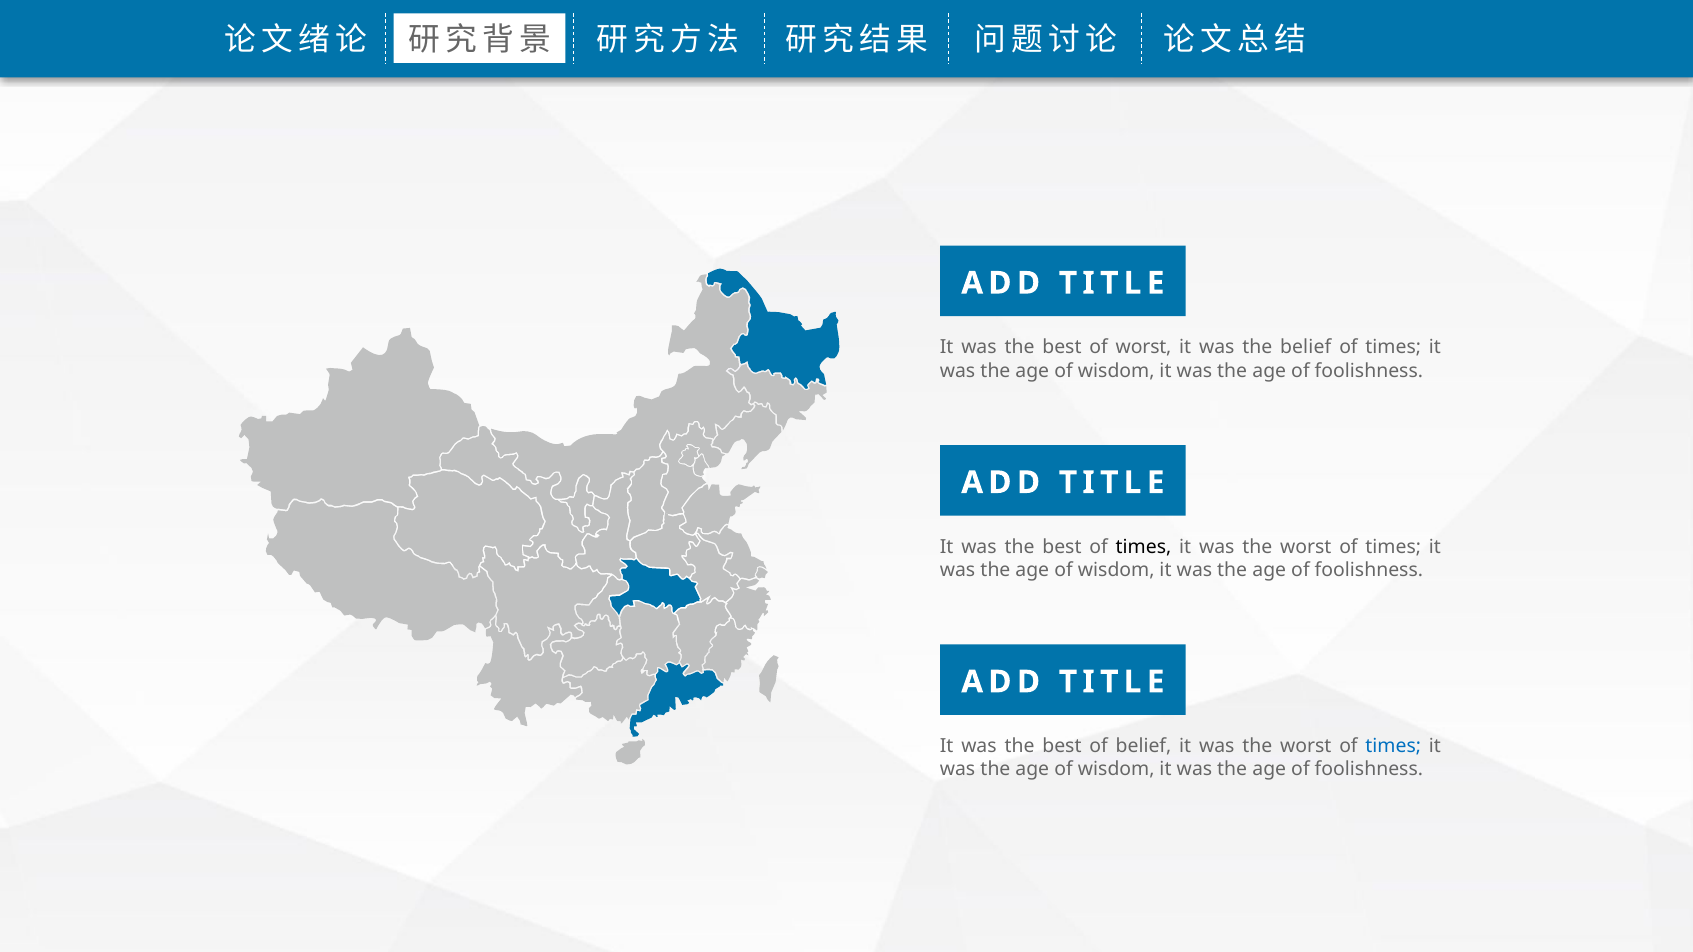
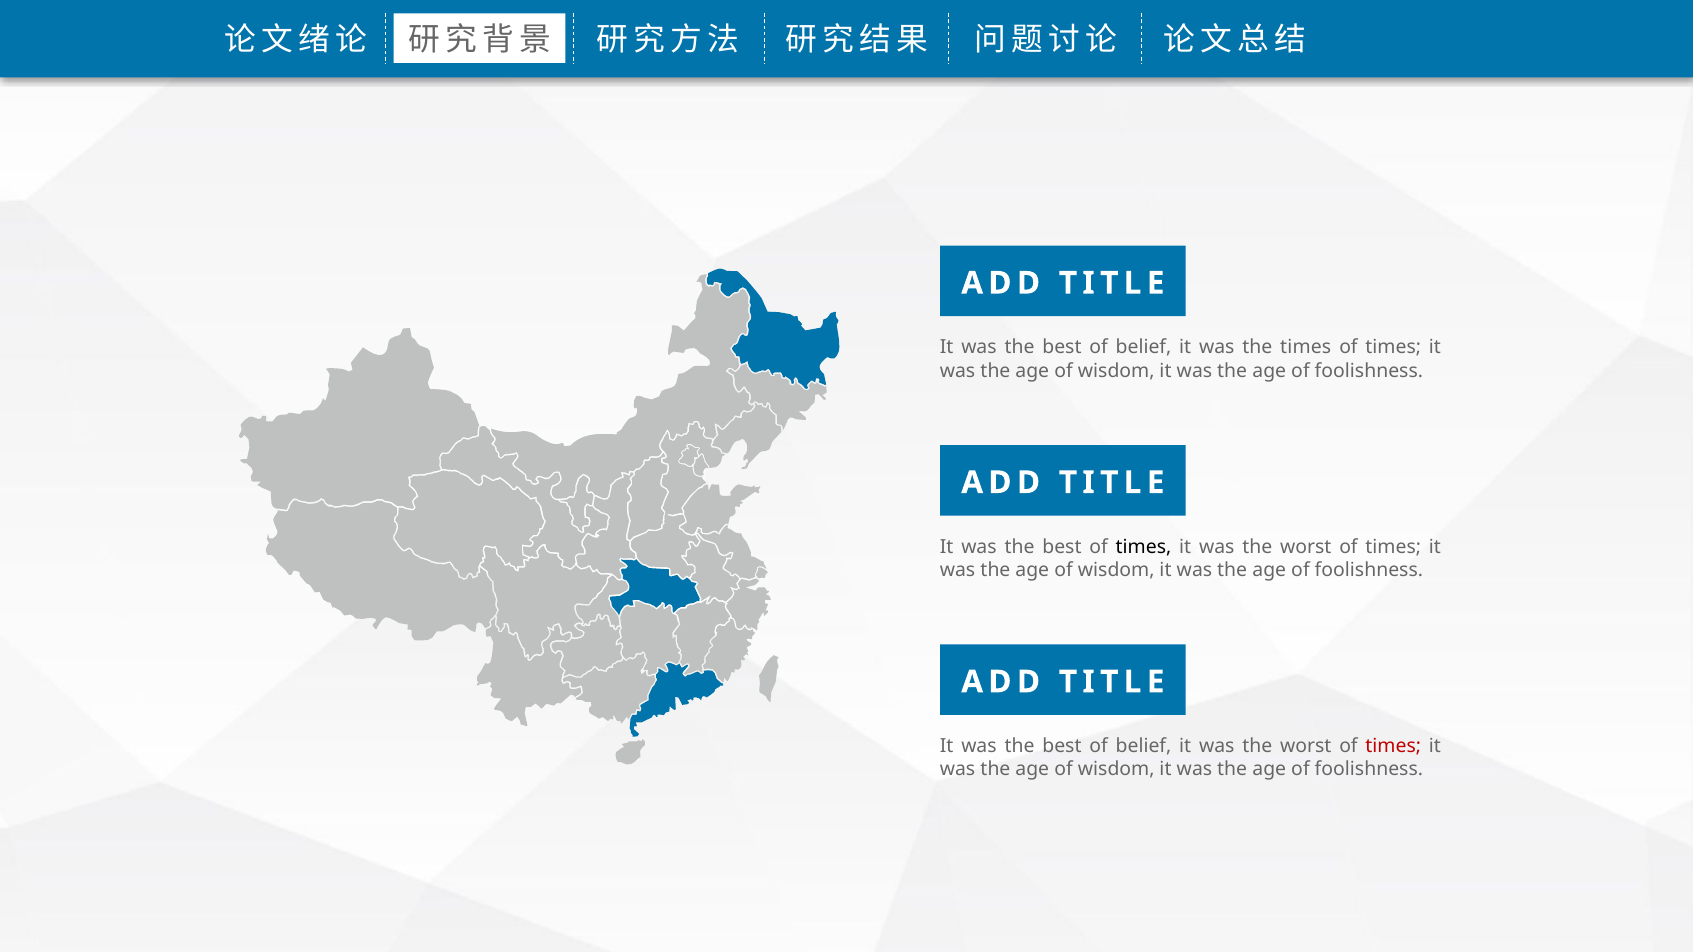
worst: worst -> belief (1144, 348)
the belief: belief -> times (1306, 348)
times colour: blue -> red (1393, 746)
